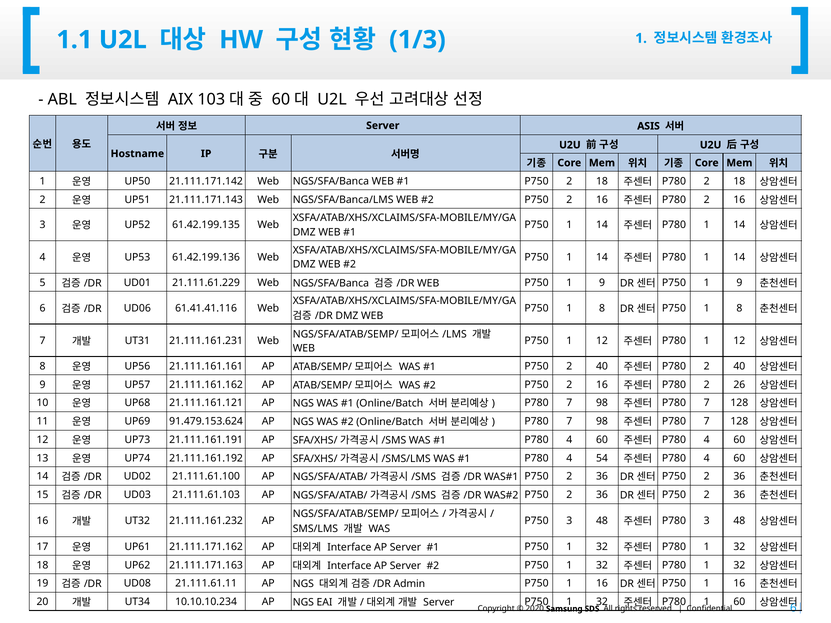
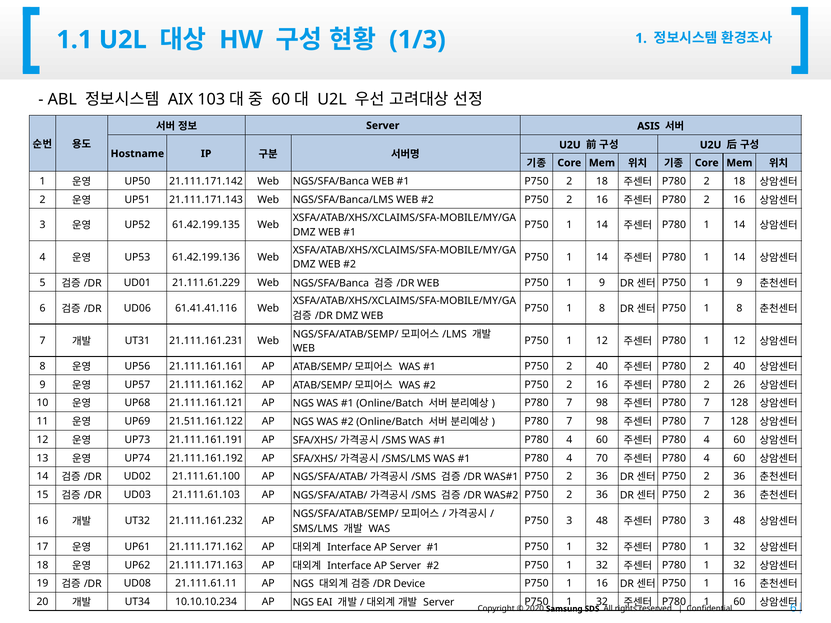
91.479.153.624: 91.479.153.624 -> 21.511.161.122 (206, 422)
54: 54 -> 70 (602, 458)
Admin: Admin -> Device (409, 584)
